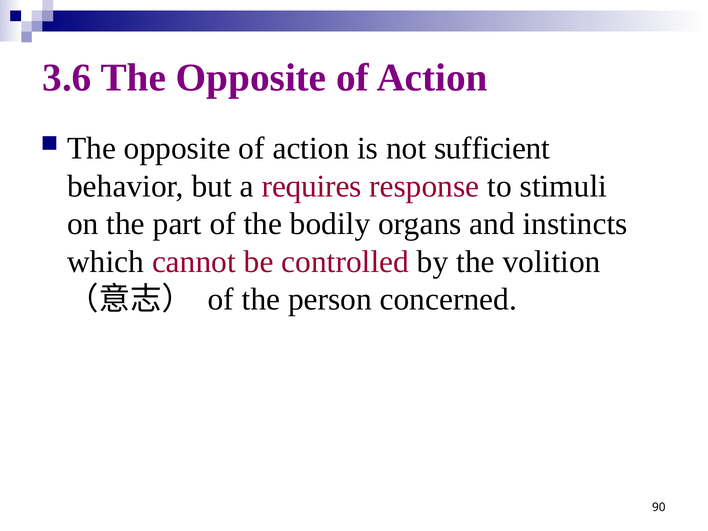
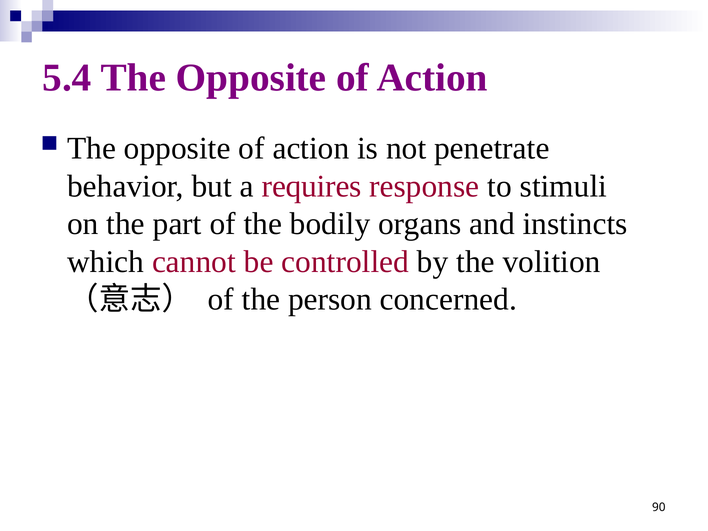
3.6: 3.6 -> 5.4 (67, 78)
sufficient: sufficient -> penetrate (492, 148)
